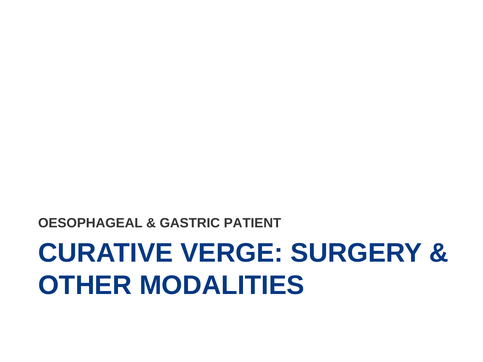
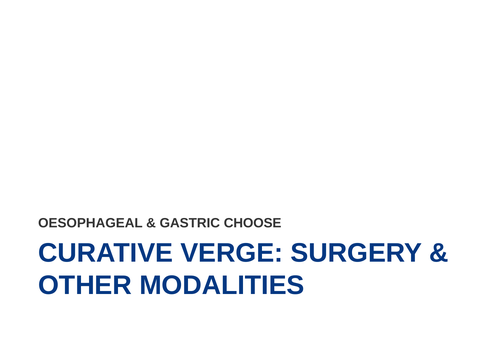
PATIENT: PATIENT -> CHOOSE (253, 223)
